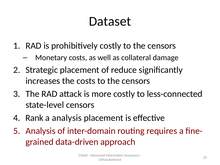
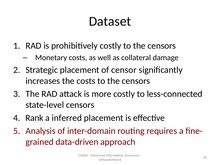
reduce: reduce -> censor (124, 70)
a analysis: analysis -> inferred (67, 118)
